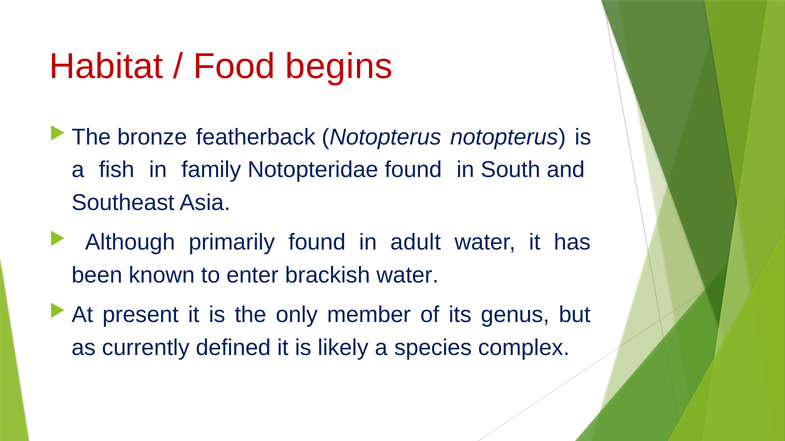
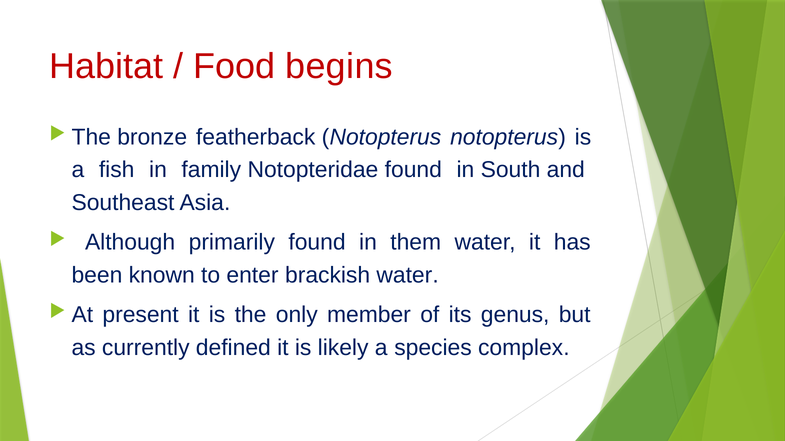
adult: adult -> them (416, 243)
